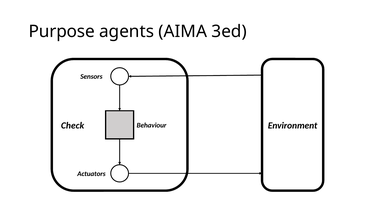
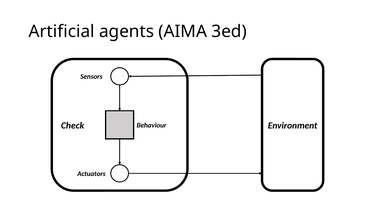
Purpose: Purpose -> Artificial (62, 32)
